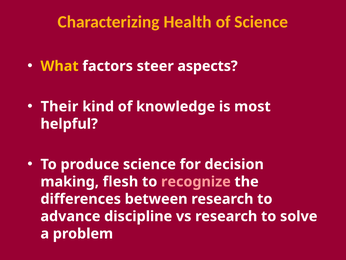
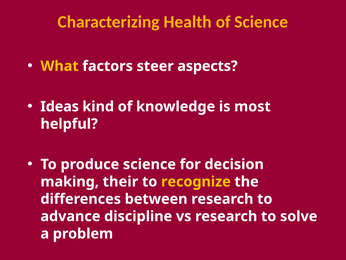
Their: Their -> Ideas (60, 106)
flesh: flesh -> their (120, 181)
recognize colour: pink -> yellow (196, 181)
